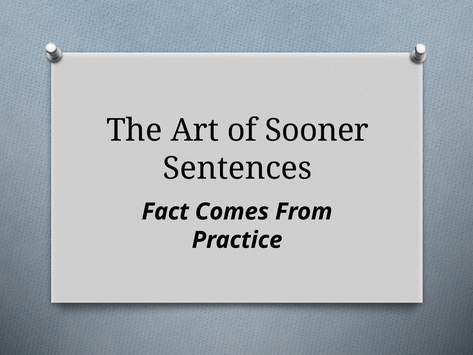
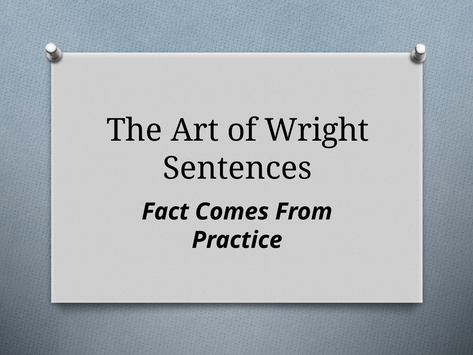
Sooner: Sooner -> Wright (317, 130)
